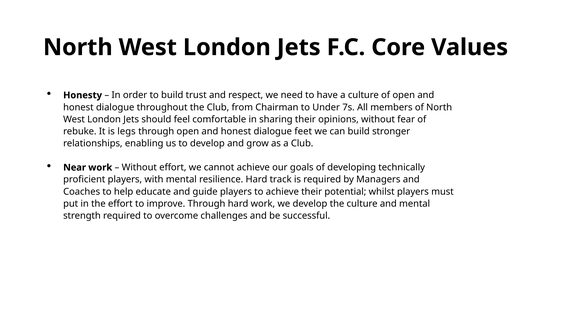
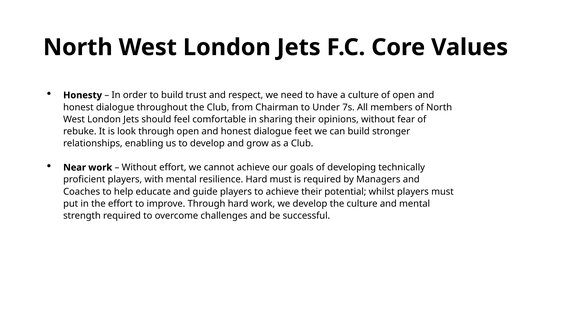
legs: legs -> look (127, 131)
Hard track: track -> must (281, 180)
